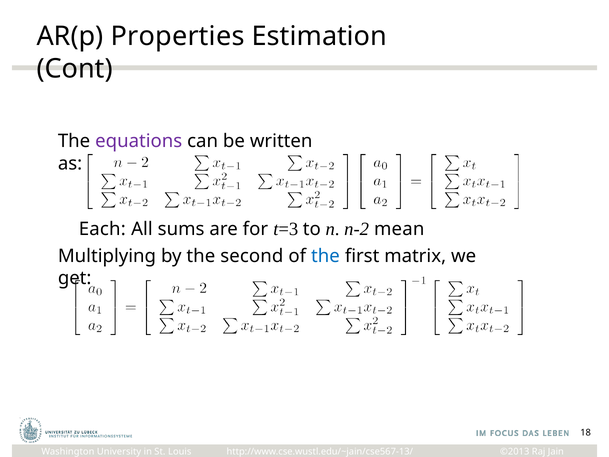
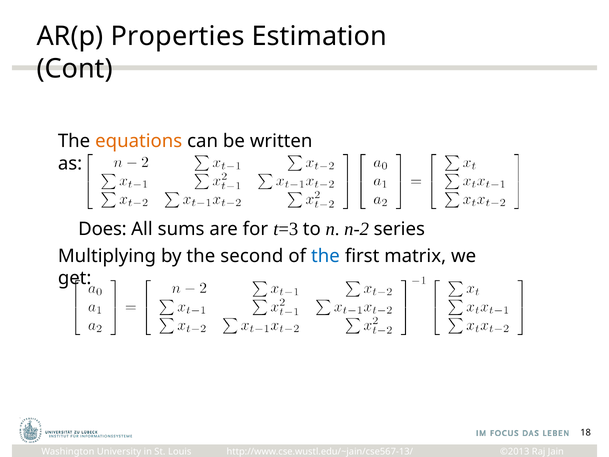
equations colour: purple -> orange (139, 141)
Each: Each -> Does (102, 229)
mean: mean -> series (399, 229)
